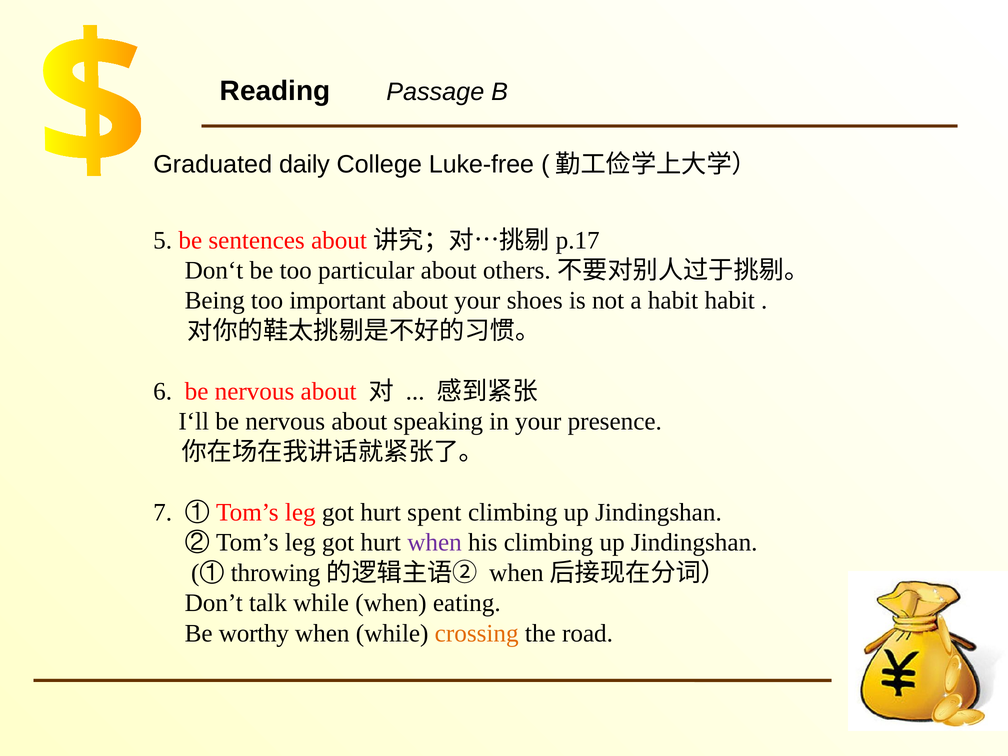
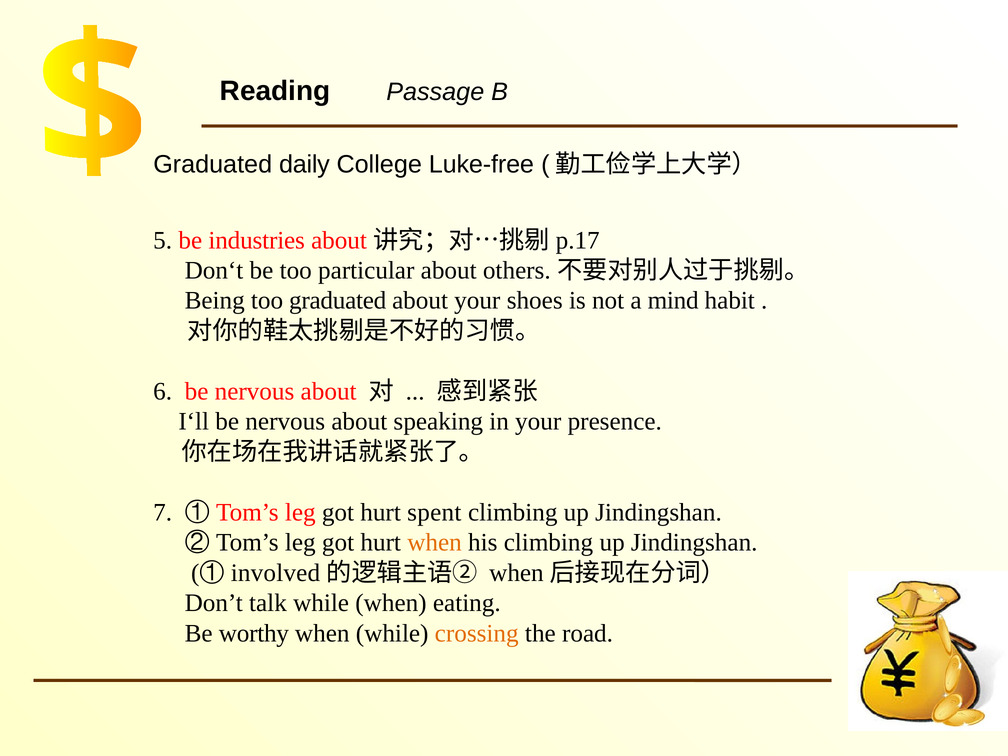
sentences: sentences -> industries (257, 240)
too important: important -> graduated (338, 301)
a habit: habit -> mind (673, 301)
when colour: purple -> orange (435, 543)
throwing: throwing -> involved (275, 573)
